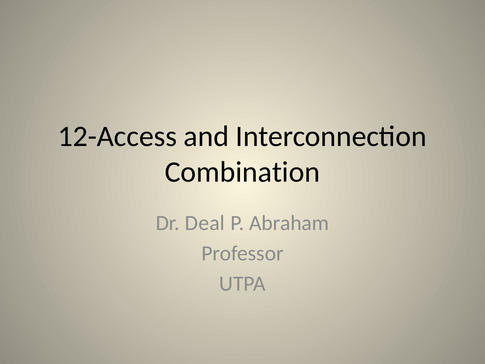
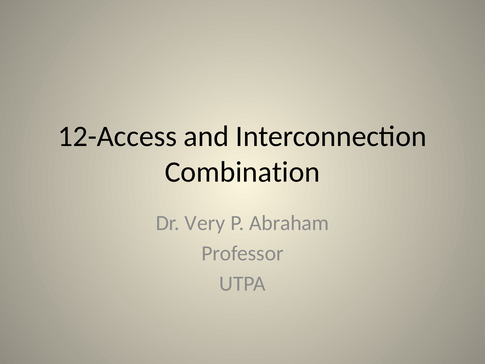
Deal: Deal -> Very (205, 223)
